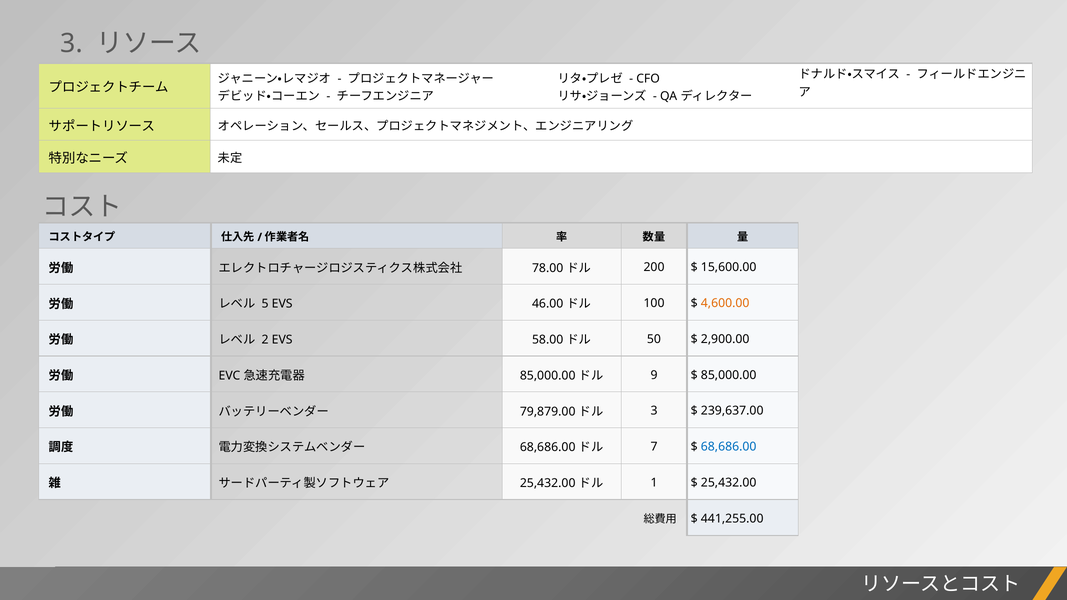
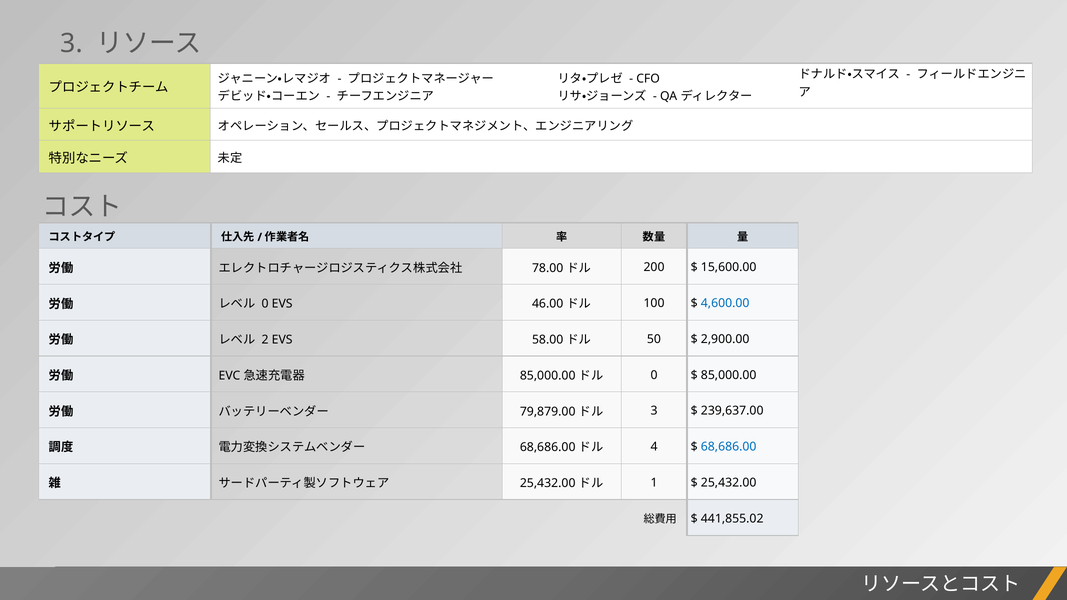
5: 5 -> 0 (265, 304)
4,600.00 colour: orange -> blue (725, 303)
9: 9 -> 0 (654, 375)
7: 7 -> 4 (654, 447)
441,255.00: 441,255.00 -> 441,855.02 (732, 519)
